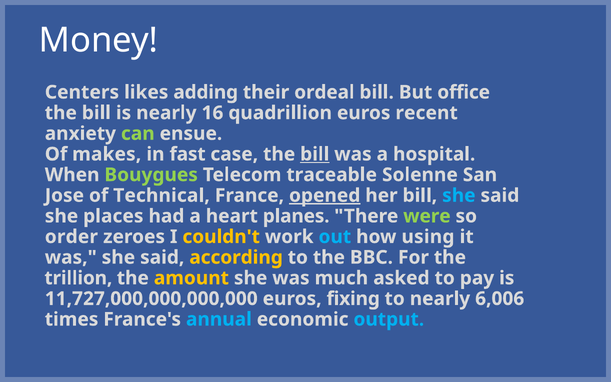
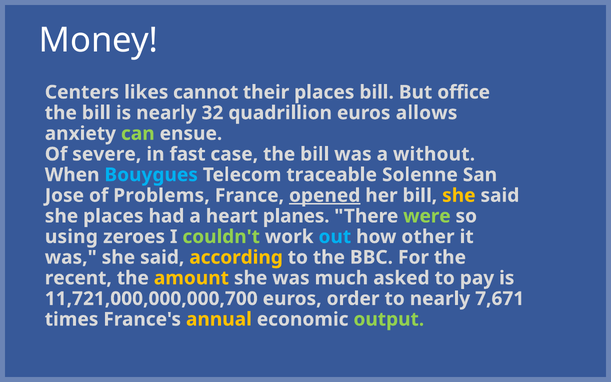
adding: adding -> cannot (206, 92)
their ordeal: ordeal -> places (324, 92)
16: 16 -> 32 (212, 113)
recent: recent -> allows (427, 113)
makes: makes -> severe (107, 154)
bill underline: present -> none (315, 154)
hospital: hospital -> without (434, 154)
Bouygues colour: light green -> light blue (151, 175)
Technical: Technical -> Problems (161, 195)
she colour: light blue -> yellow (459, 195)
order: order -> using (71, 237)
couldn't colour: yellow -> light green (221, 237)
using: using -> other (428, 237)
trillion: trillion -> recent (78, 278)
11,727,000,000,000,000: 11,727,000,000,000,000 -> 11,721,000,000,000,700 (151, 299)
fixing: fixing -> order (353, 299)
6,006: 6,006 -> 7,671 (500, 299)
annual colour: light blue -> yellow (219, 319)
output colour: light blue -> light green (389, 319)
